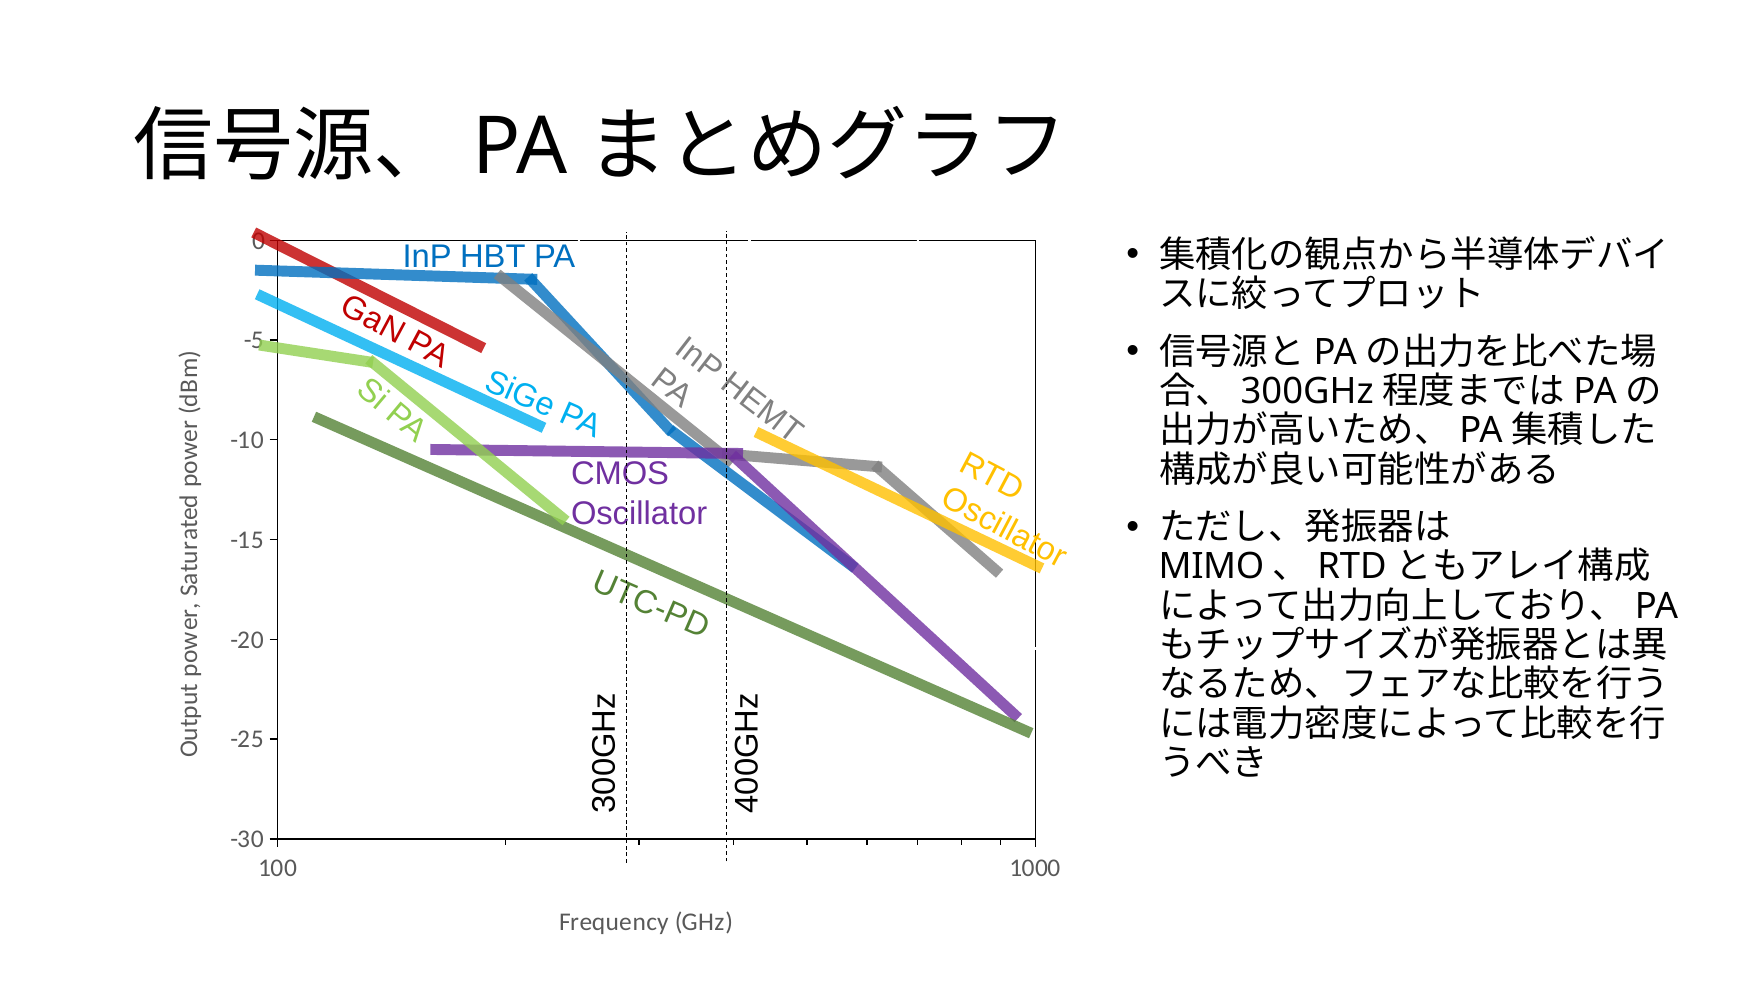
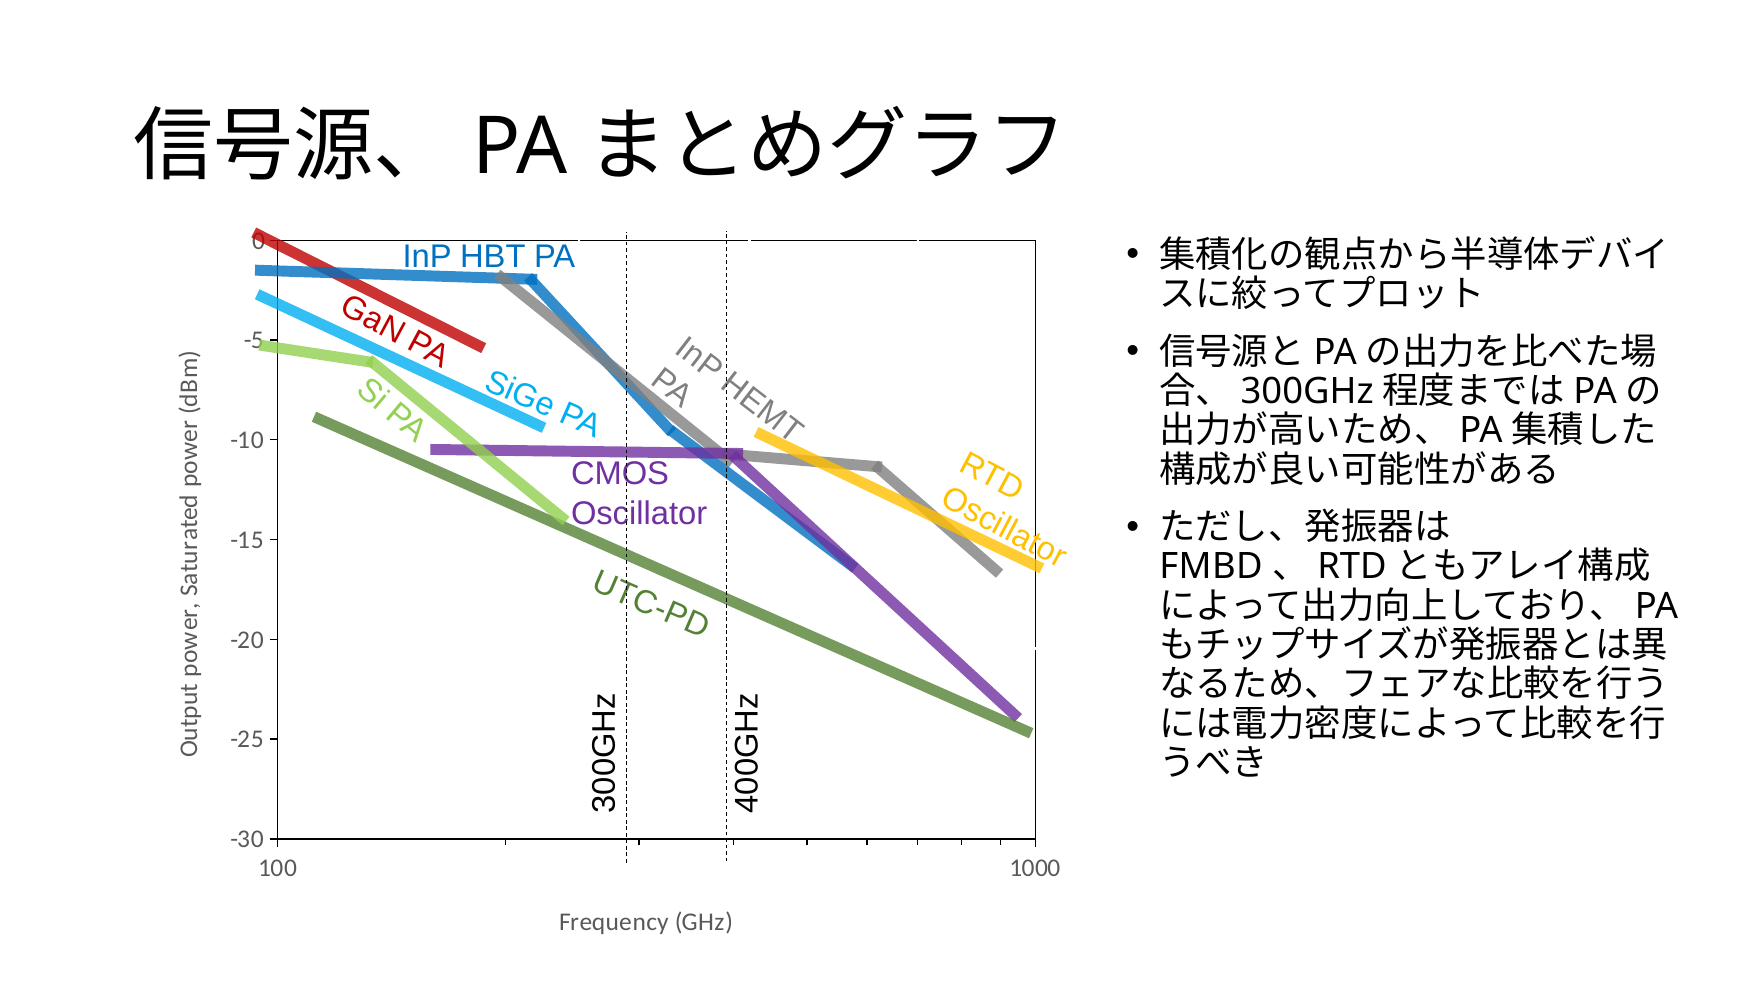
MIMO: MIMO -> FMBD (1211, 567)
